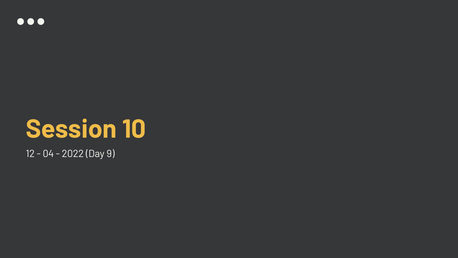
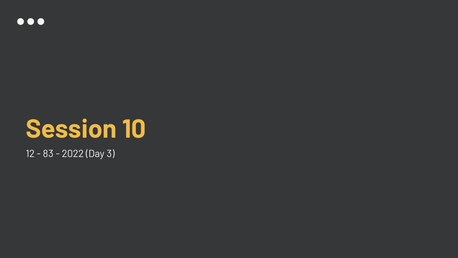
04: 04 -> 83 (48, 154)
9: 9 -> 3 (111, 154)
